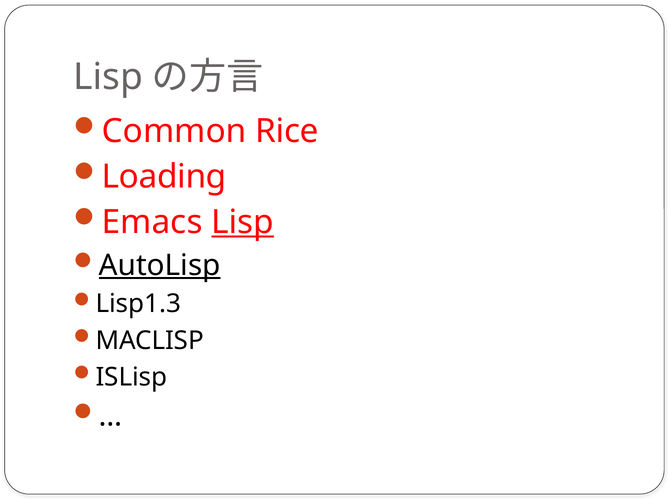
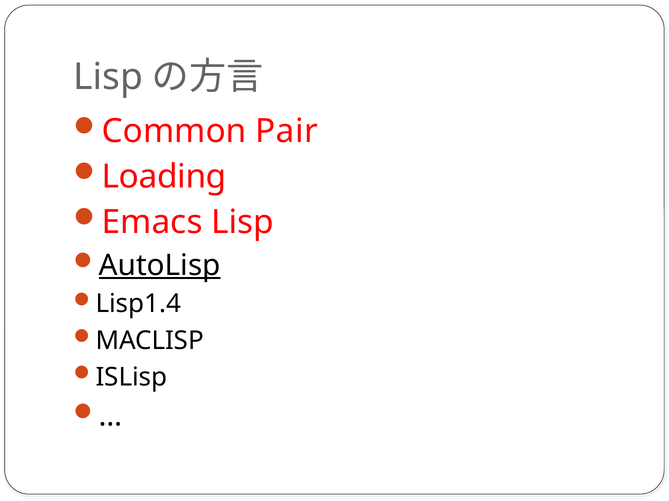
Rice: Rice -> Pair (287, 132)
Lisp underline: present -> none (243, 223)
Lisp1.3: Lisp1.3 -> Lisp1.4 (138, 304)
